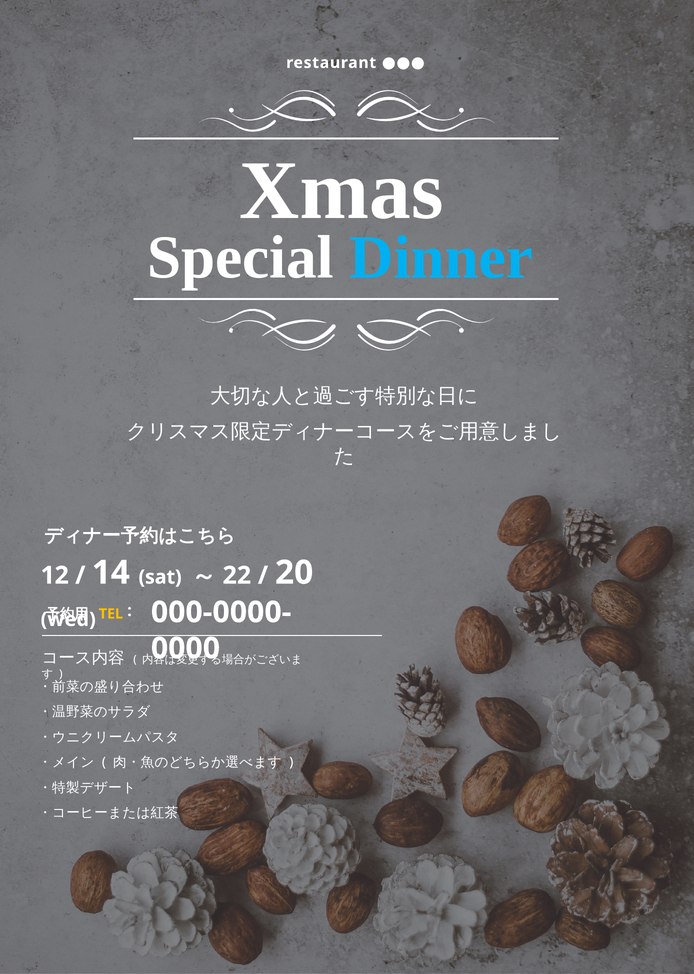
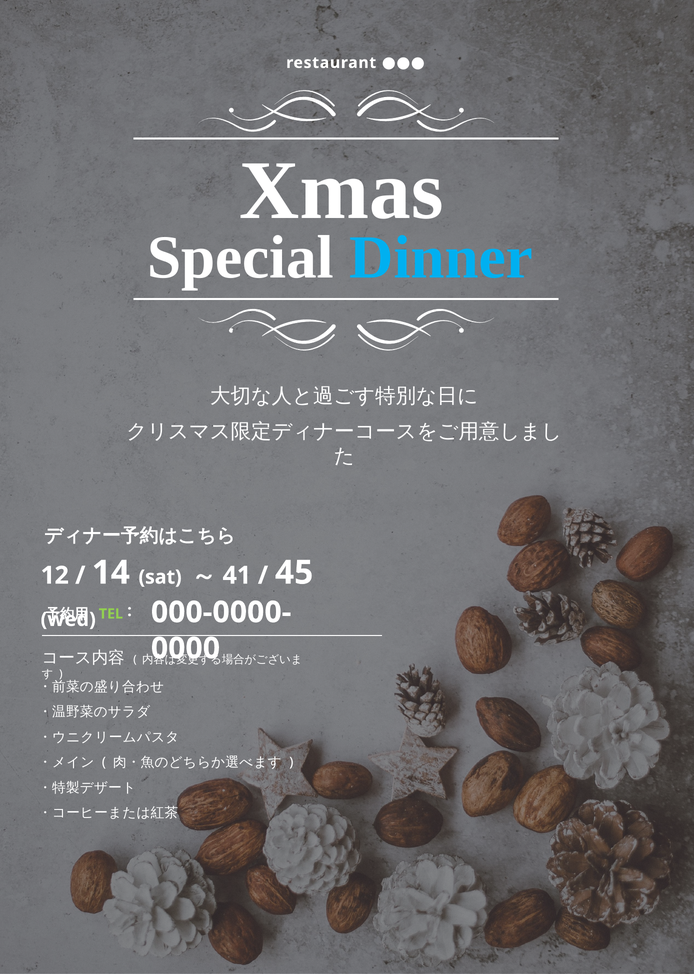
22: 22 -> 41 (237, 576)
20: 20 -> 45 (294, 573)
TEL colour: yellow -> light green (111, 614)
